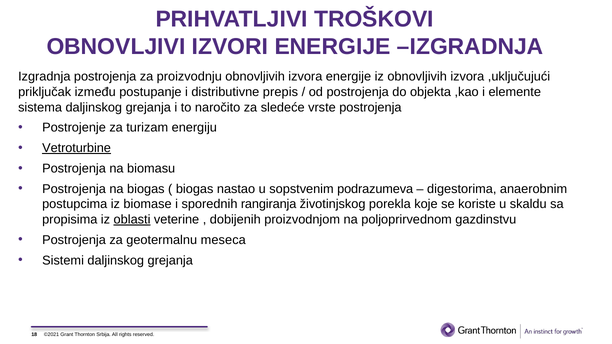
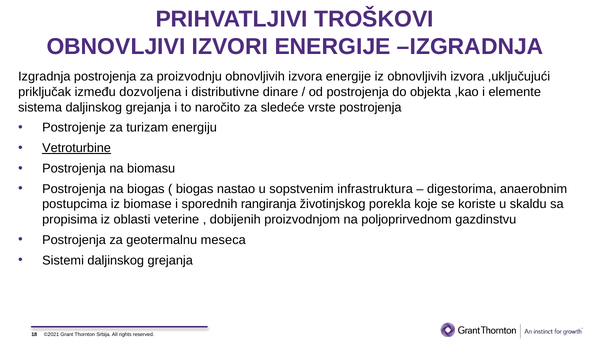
postupanje: postupanje -> dozvoljena (150, 92)
prepis: prepis -> dinare (281, 92)
podrazumeva: podrazumeva -> infrastruktura (375, 189)
oblasti underline: present -> none (132, 220)
